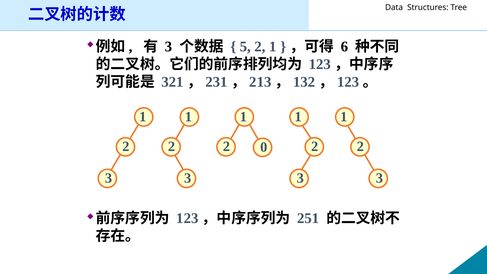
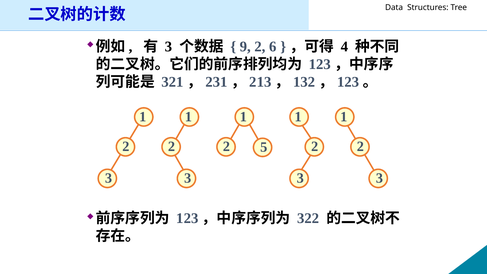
5: 5 -> 9 (245, 47)
2 1: 1 -> 6 (273, 47)
6: 6 -> 4 (344, 47)
0: 0 -> 5 (264, 147)
251: 251 -> 322 (308, 218)
